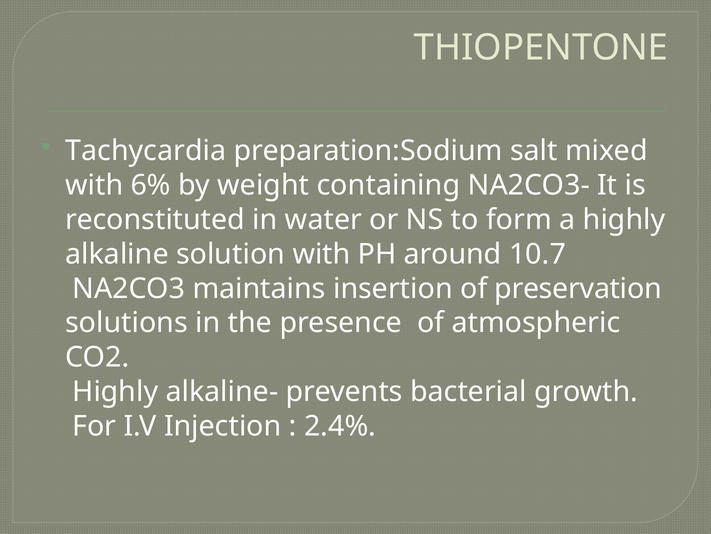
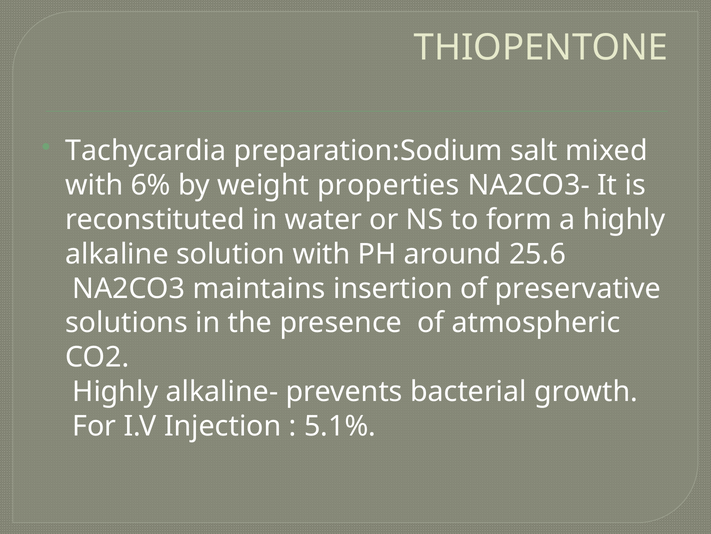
containing: containing -> properties (388, 185)
10.7: 10.7 -> 25.6 (537, 254)
preservation: preservation -> preservative (578, 288)
2.4%: 2.4% -> 5.1% (340, 426)
